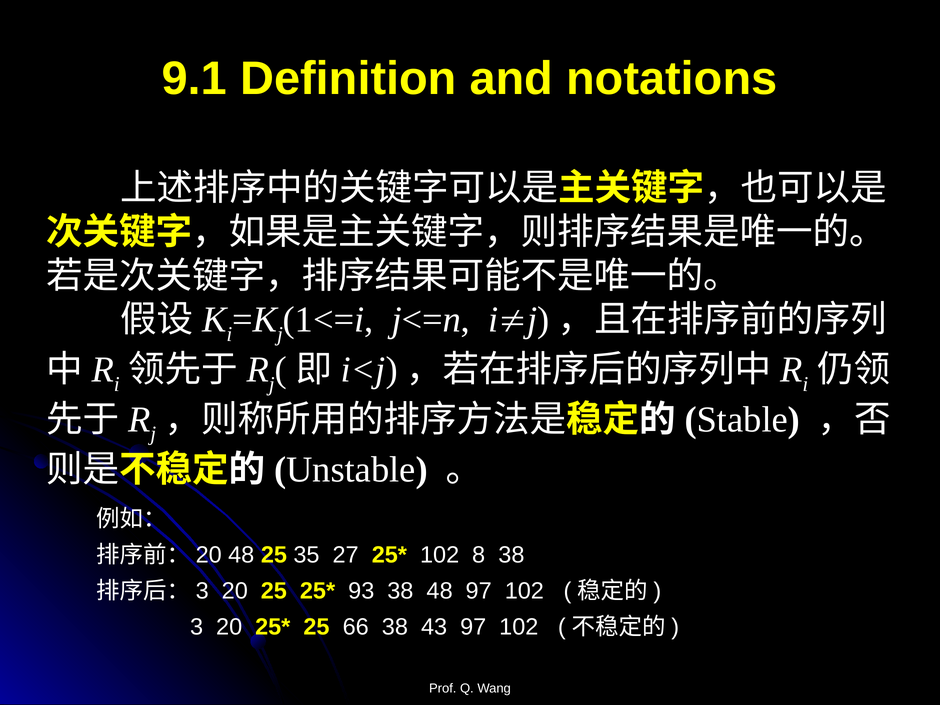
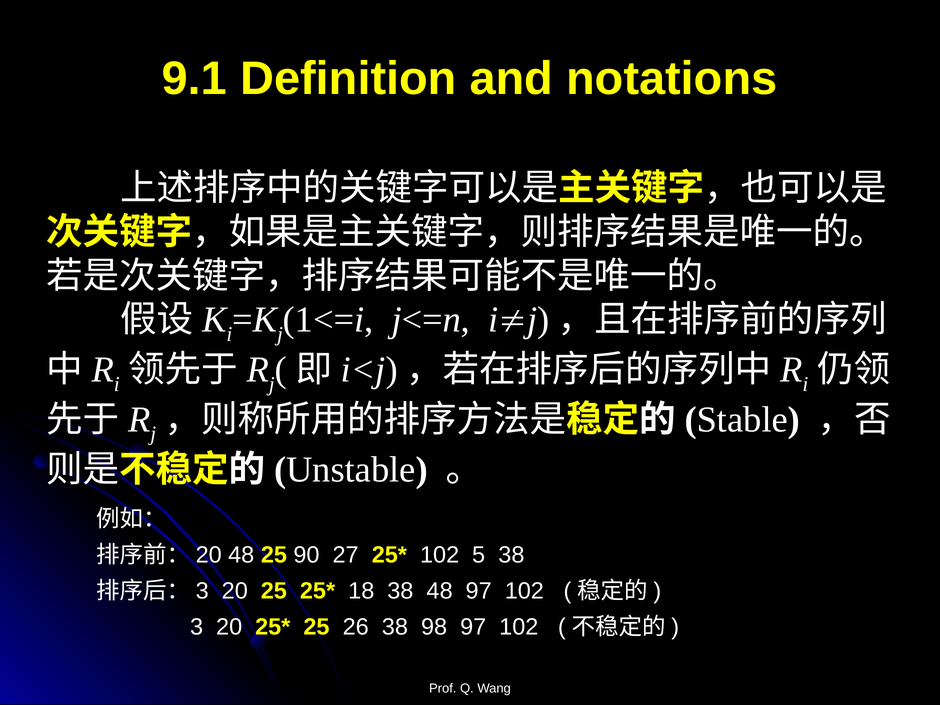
35: 35 -> 90 (306, 555)
8: 8 -> 5 (479, 555)
93: 93 -> 18 (361, 591)
66: 66 -> 26 (356, 627)
43: 43 -> 98 (434, 627)
